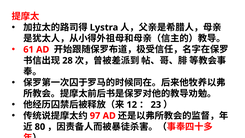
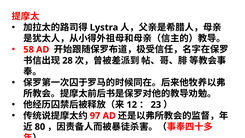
61: 61 -> 58 (29, 49)
